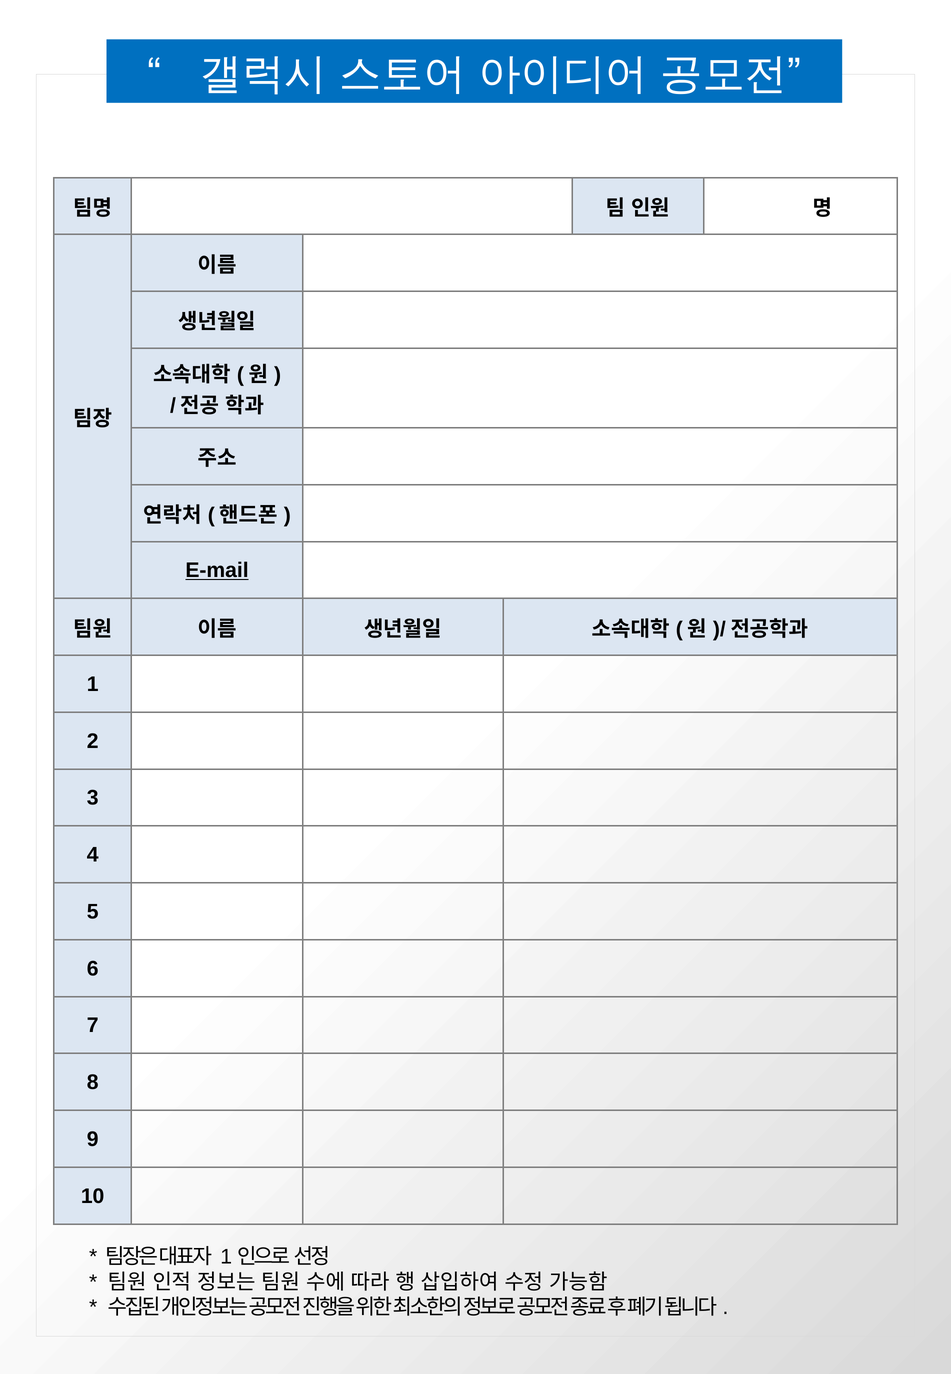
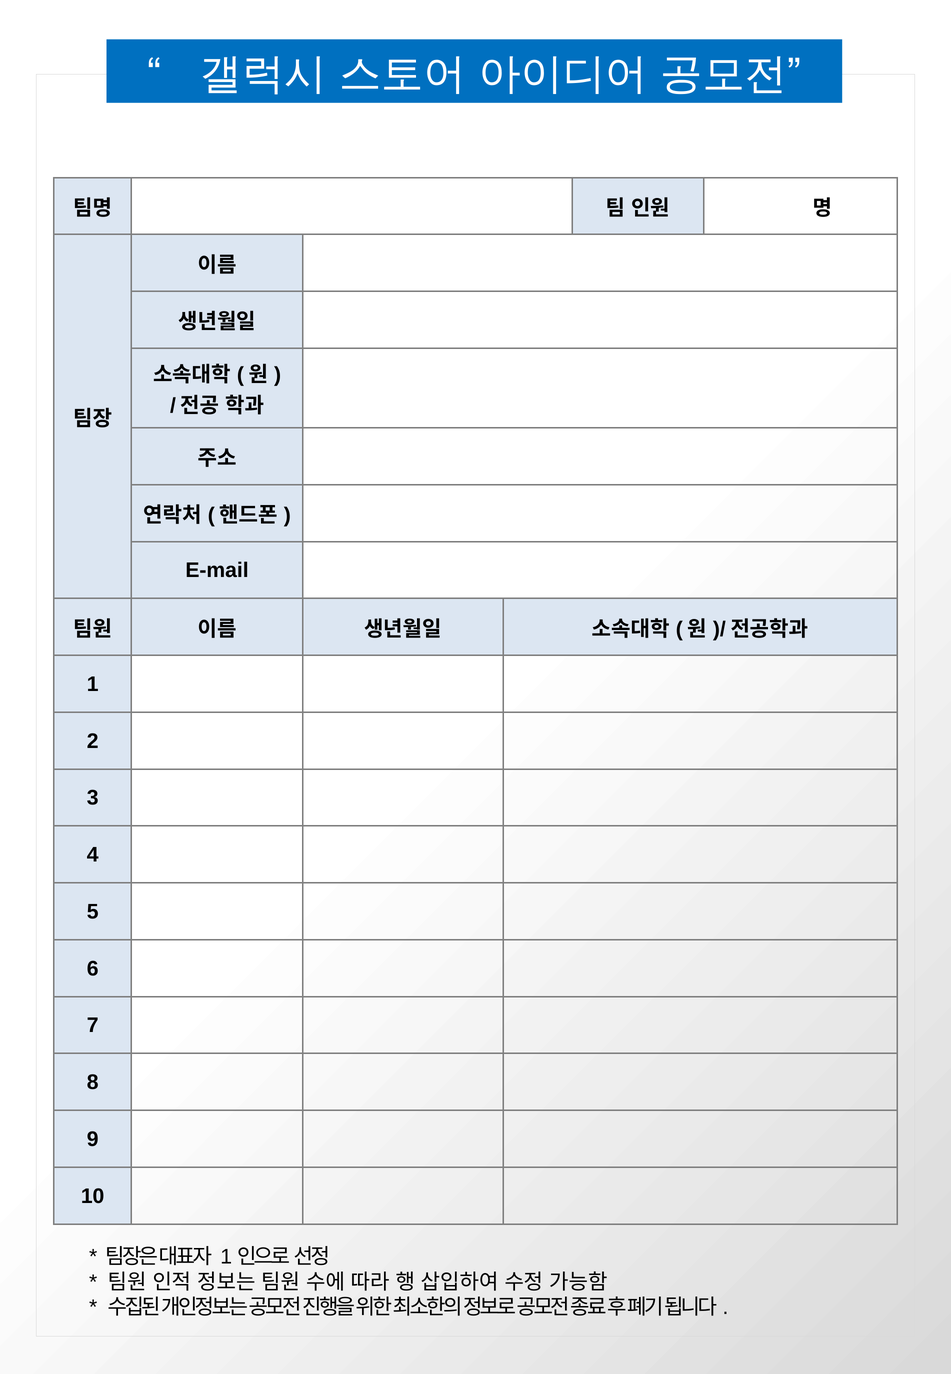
E-mail underline: present -> none (217, 570)
